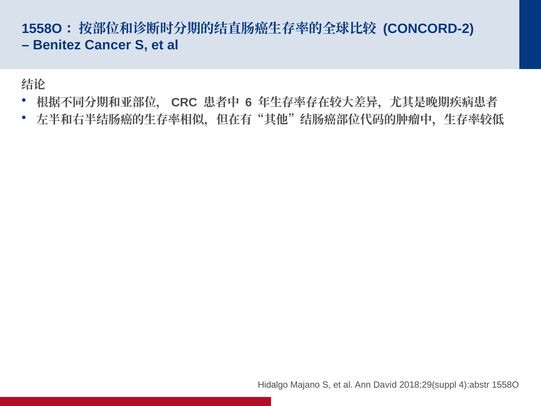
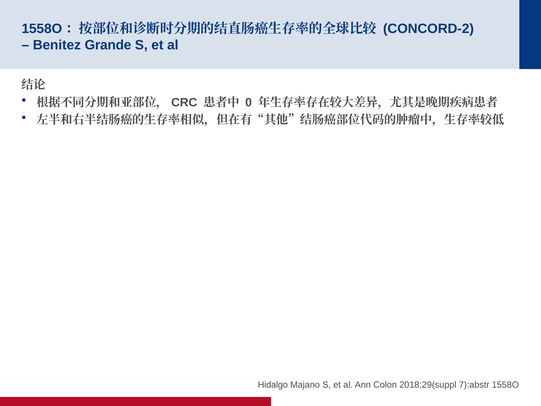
Cancer: Cancer -> Grande (108, 45)
6: 6 -> 0 (249, 102)
David: David -> Colon (385, 385)
4):abstr: 4):abstr -> 7):abstr (474, 385)
